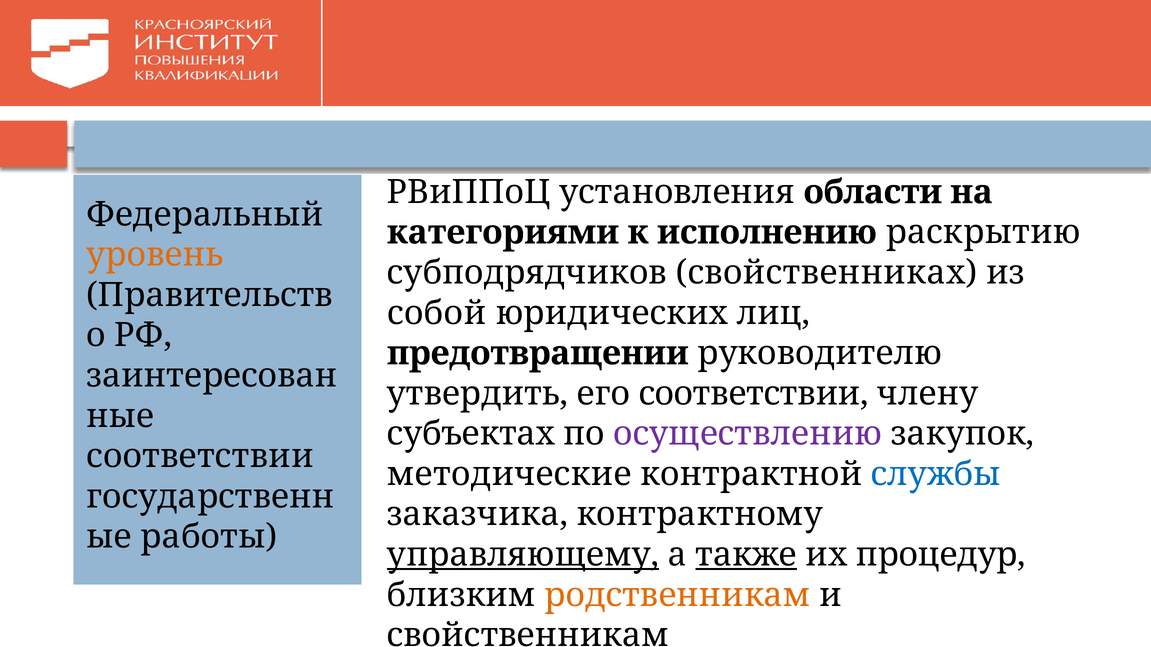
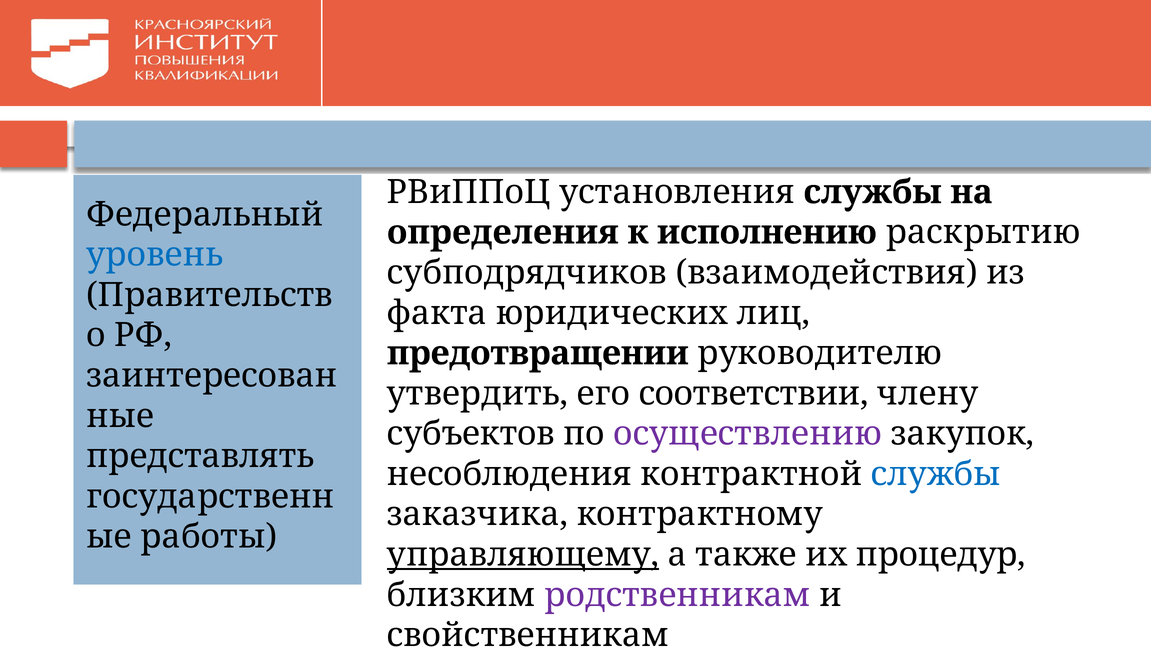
установления области: области -> службы (873, 192)
категориями: категориями -> определения (503, 233)
уровень colour: orange -> blue (155, 255)
свойственниках: свойственниках -> взаимодействия (827, 273)
собой: собой -> факта (437, 313)
субъектах: субъектах -> субъектов (471, 434)
соответствии: соответствии -> представлять (200, 457)
методические: методические -> несоблюдения (509, 474)
также underline: present -> none (746, 555)
родственникам colour: orange -> purple (678, 595)
